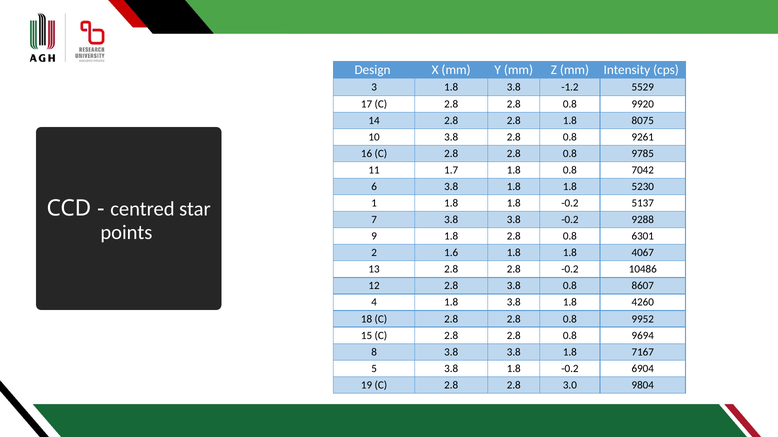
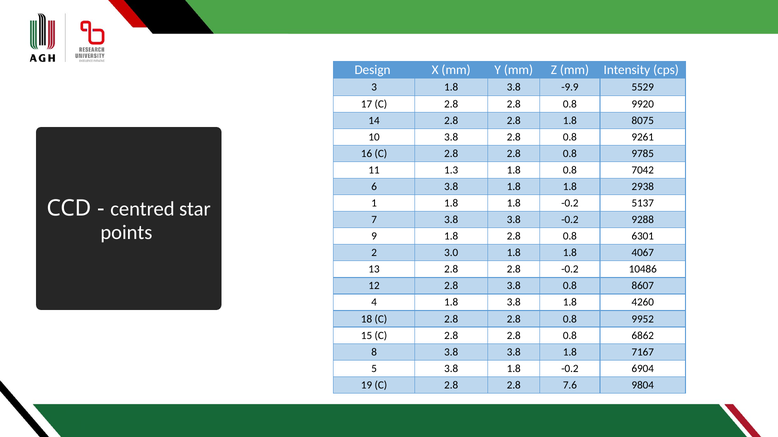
-1.2: -1.2 -> -9.9 (570, 87)
1.7: 1.7 -> 1.3 (451, 170)
5230: 5230 -> 2938 (643, 187)
1.6: 1.6 -> 3.0 (451, 253)
9694: 9694 -> 6862 (643, 336)
3.0: 3.0 -> 7.6 (570, 386)
